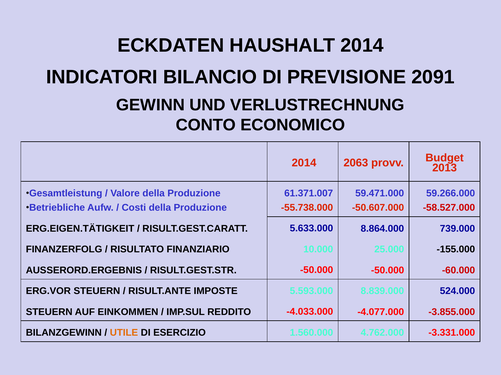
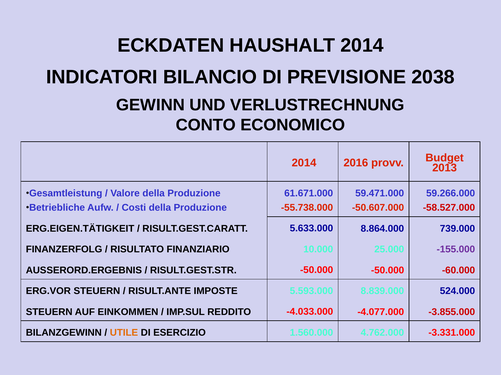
2091: 2091 -> 2038 (433, 77)
2063: 2063 -> 2016 (356, 163)
61.371.007: 61.371.007 -> 61.671.000 (309, 194)
-155.000 colour: black -> purple (456, 250)
